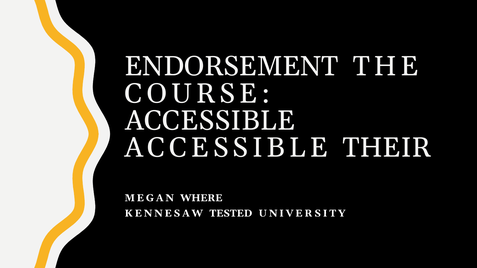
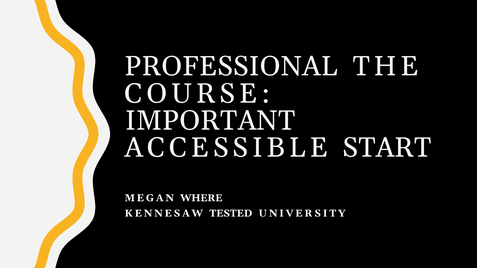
ENDORSEMENT: ENDORSEMENT -> PROFESSIONAL (231, 67)
ACCESSIBLE: ACCESSIBLE -> IMPORTANT (210, 121)
THEIR: THEIR -> START (387, 148)
